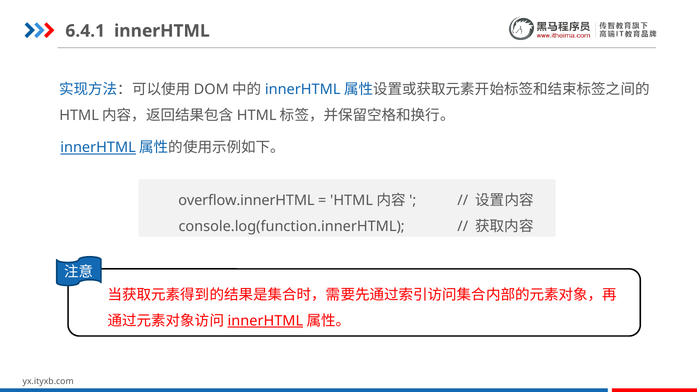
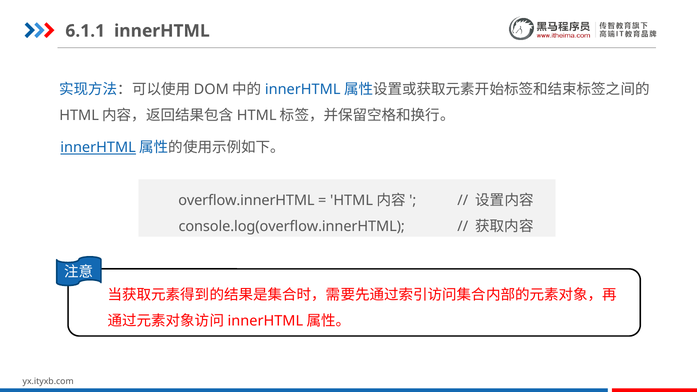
6.4.1: 6.4.1 -> 6.1.1 (85, 31)
console.log(function.innerHTML: console.log(function.innerHTML -> console.log(overflow.innerHTML (292, 227)
innerHTML underline: present -> none (265, 321)
